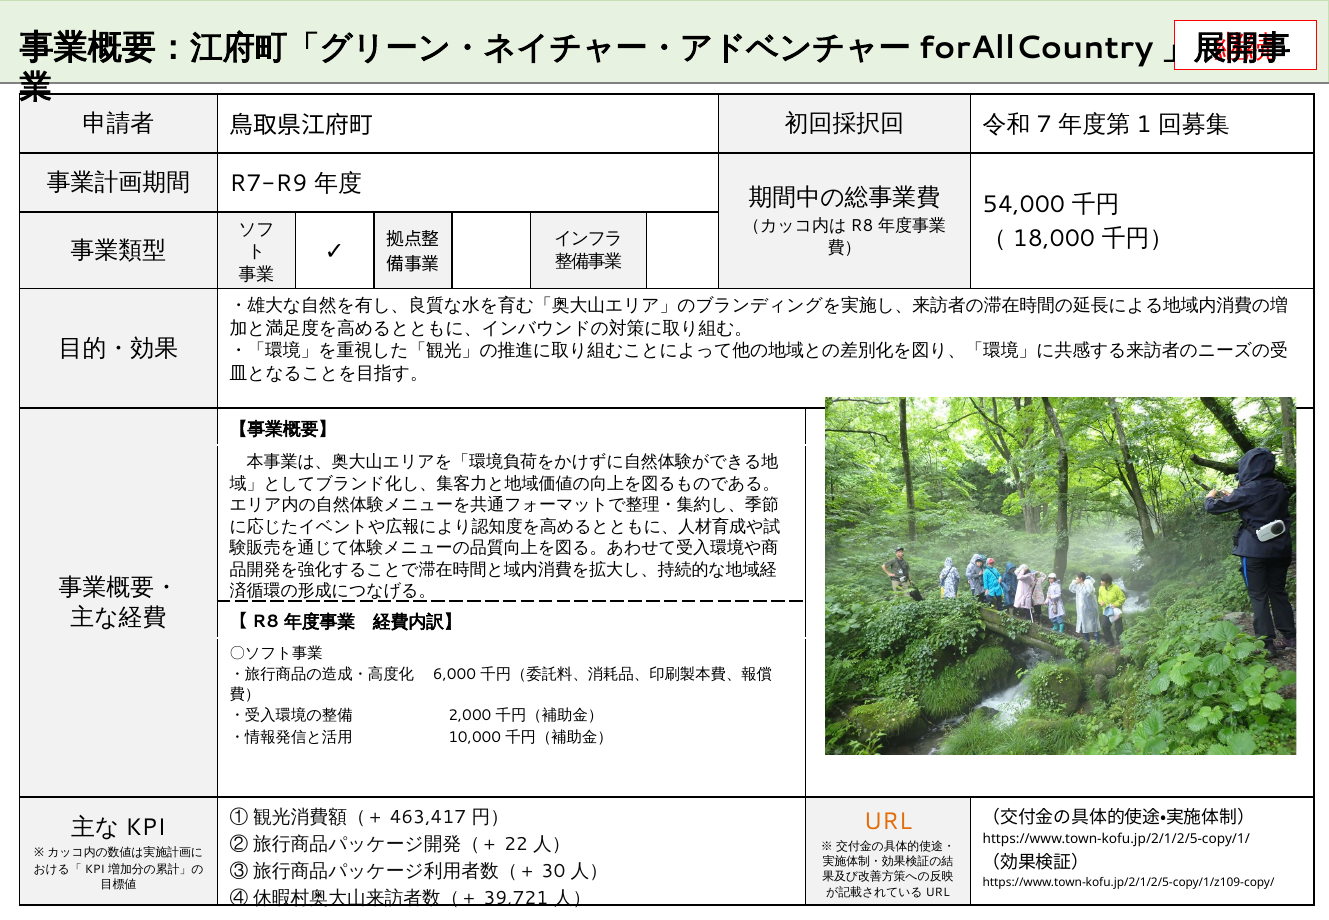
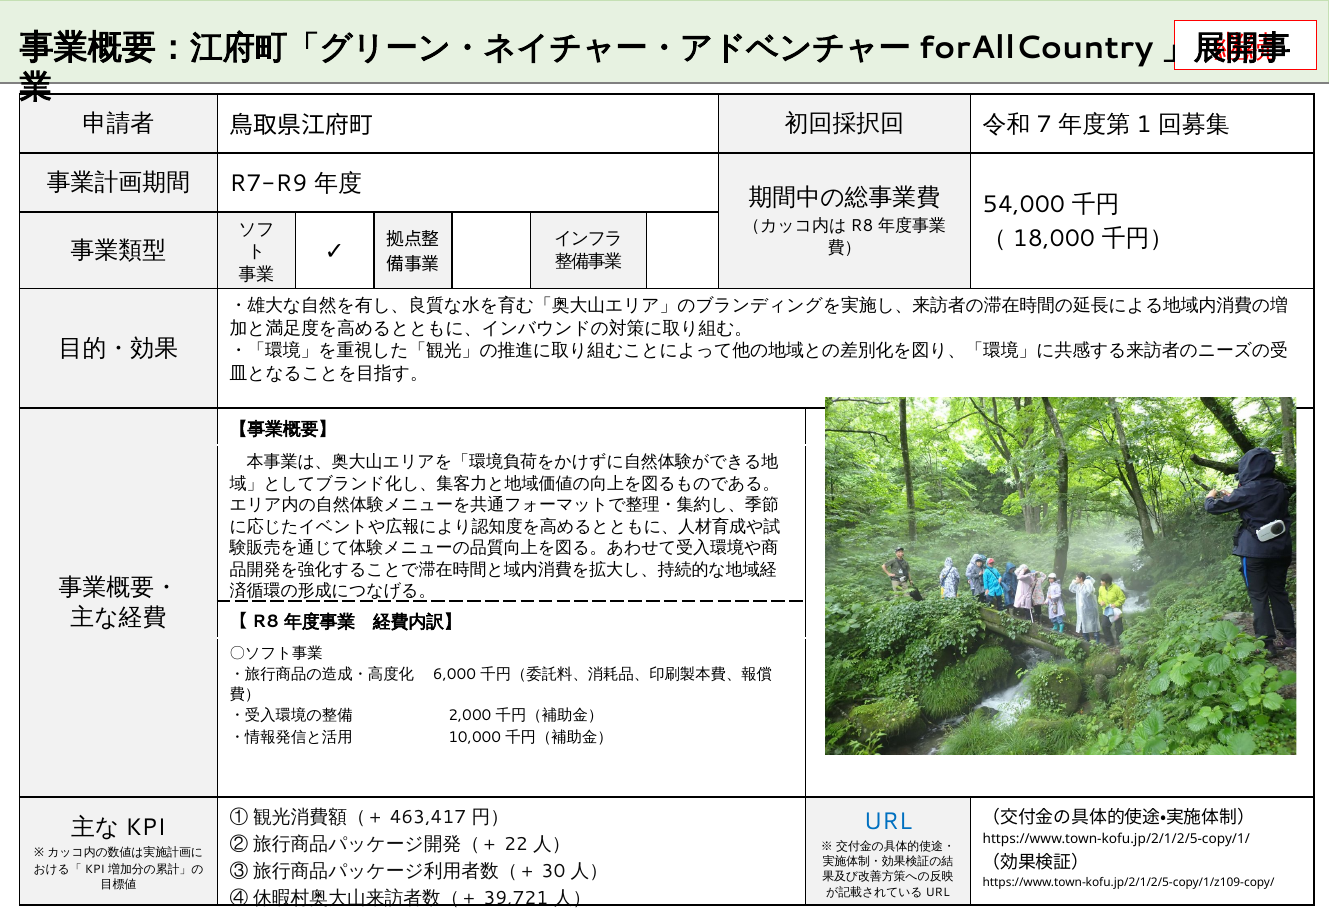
URL colour: orange -> blue (888, 821)
